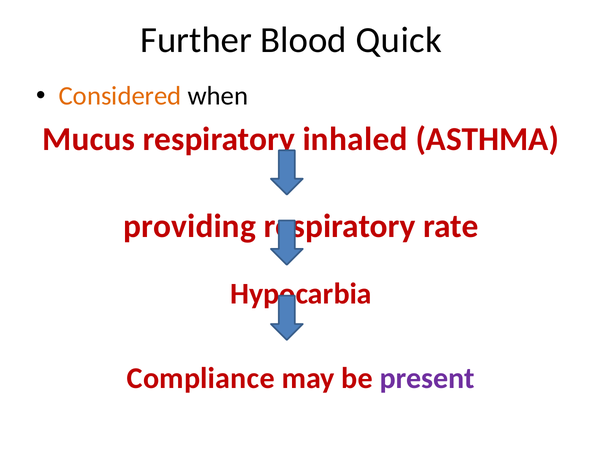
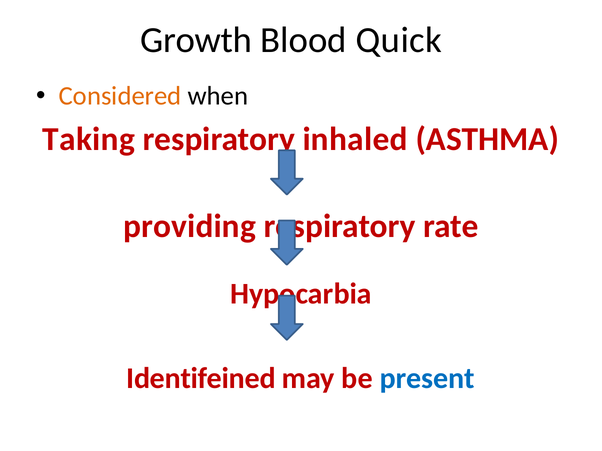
Further: Further -> Growth (196, 40)
Mucus: Mucus -> Taking (89, 139)
Compliance: Compliance -> Identifeined (201, 379)
present colour: purple -> blue (427, 379)
